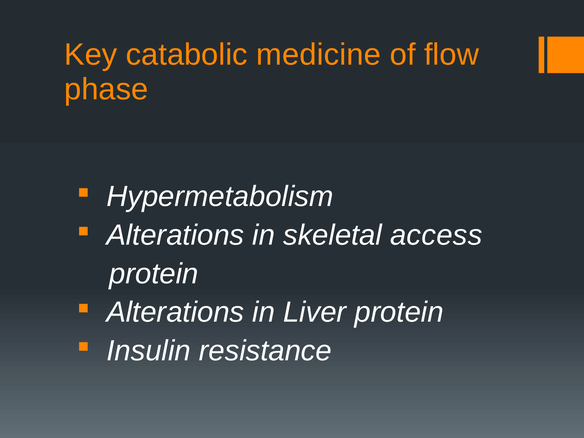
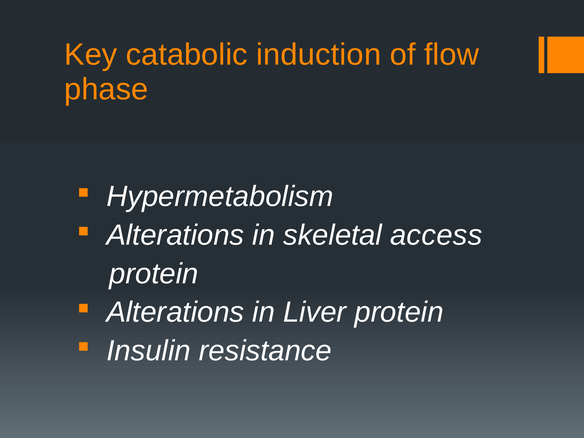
medicine: medicine -> induction (319, 55)
